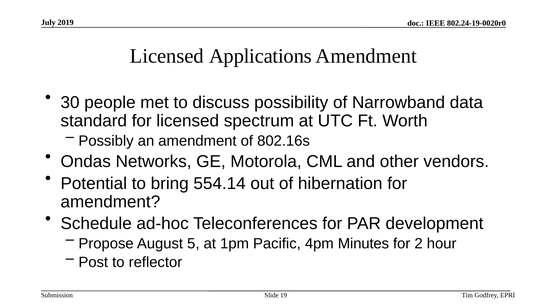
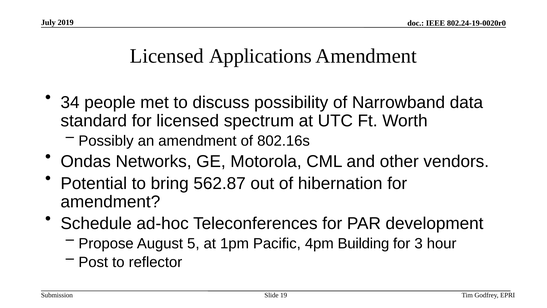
30: 30 -> 34 (70, 102)
554.14: 554.14 -> 562.87 (220, 183)
Minutes: Minutes -> Building (363, 243)
2: 2 -> 3 (419, 243)
